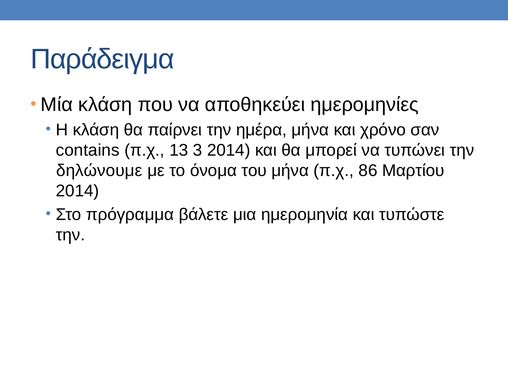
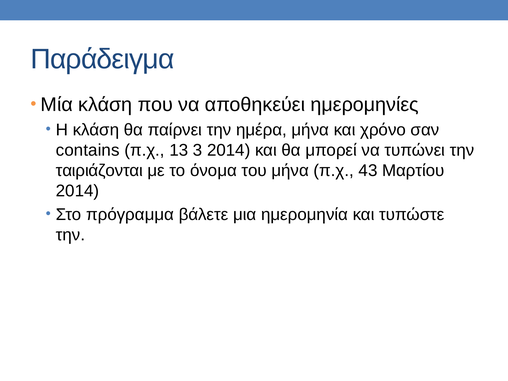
δηλώνουμε: δηλώνουμε -> ταιριάζονται (99, 171)
86: 86 -> 43 (368, 171)
